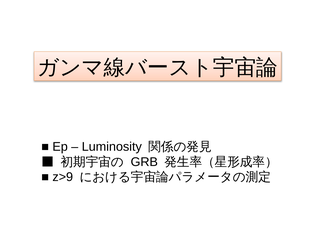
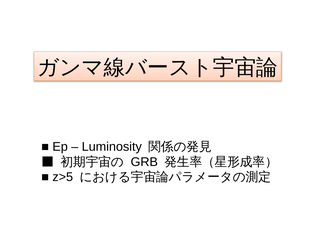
z>9: z>9 -> z>5 (63, 177)
